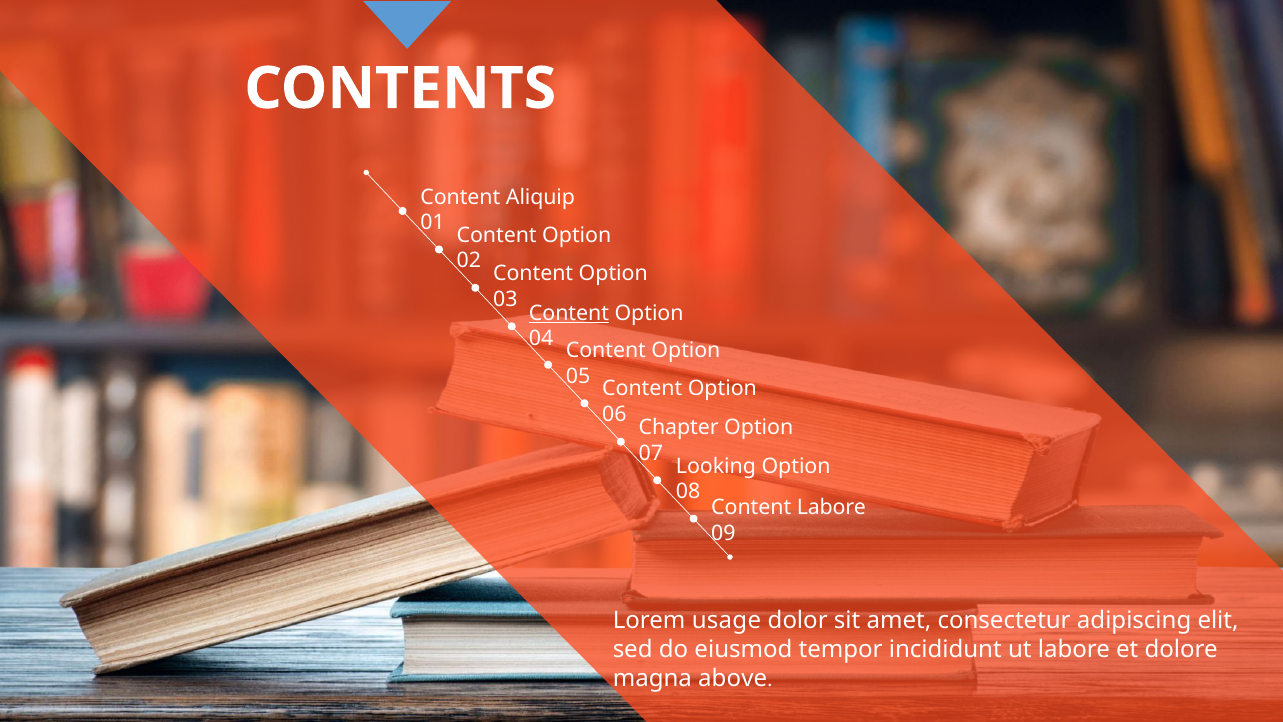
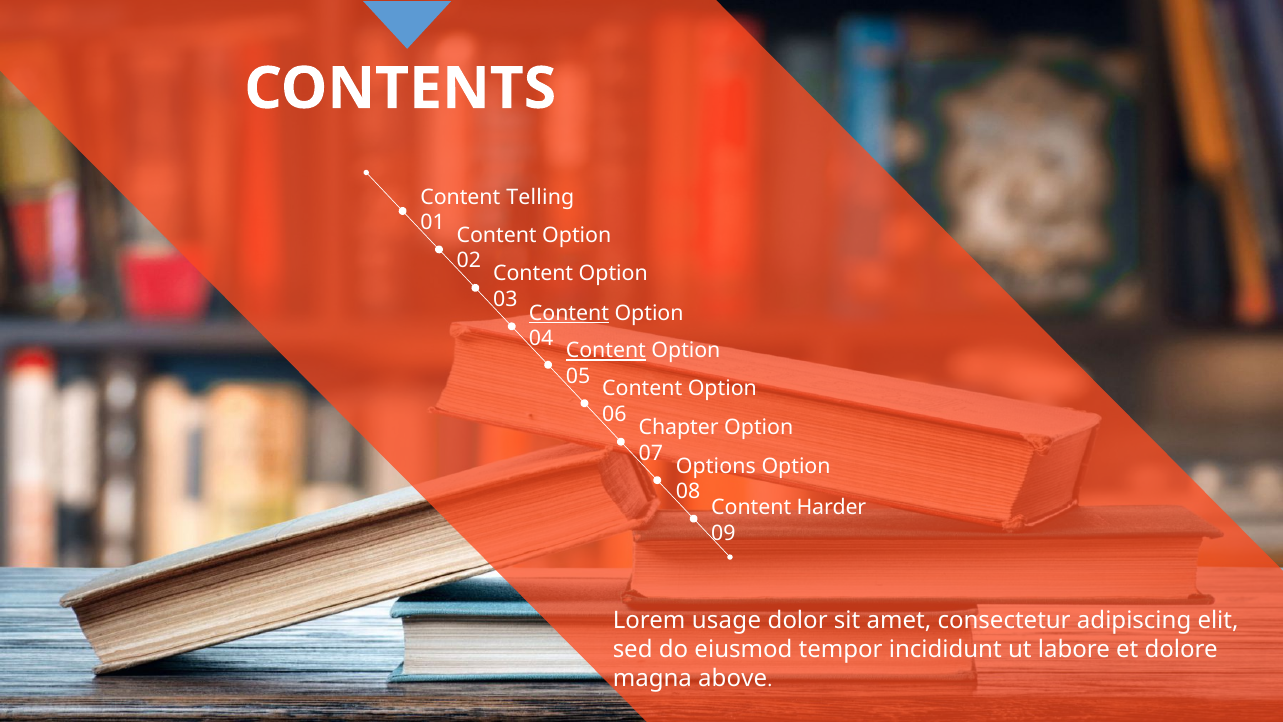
Aliquip: Aliquip -> Telling (540, 197)
Content underline: none -> present (606, 351)
Looking: Looking -> Options (716, 466)
Content Labore: Labore -> Harder (831, 507)
